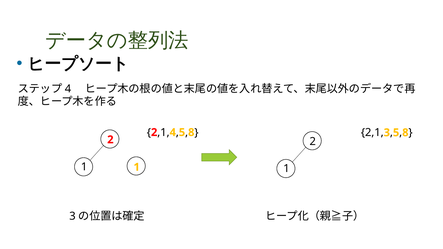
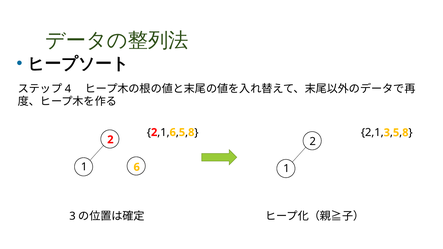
4: 4 -> 6 (173, 133)
1 1: 1 -> 6 (137, 167)
